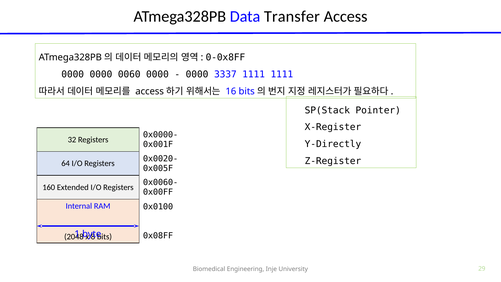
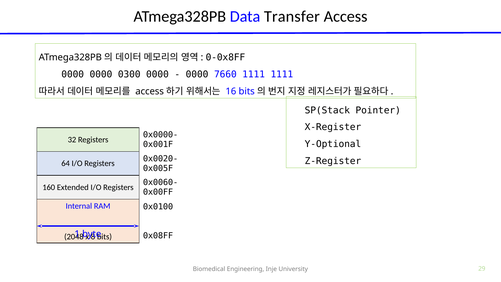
0060: 0060 -> 0300 (129, 74)
3337: 3337 -> 7660 (225, 74)
Y-Directly: Y-Directly -> Y-Optional (333, 144)
